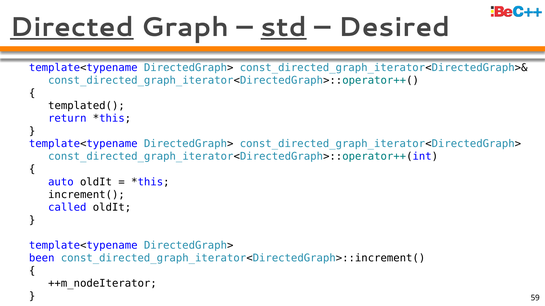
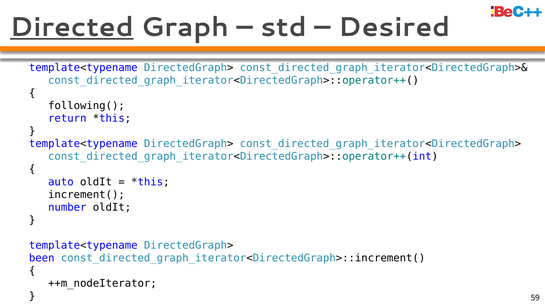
std underline: present -> none (284, 27)
templated(: templated( -> following( (86, 106)
called: called -> number (67, 208)
